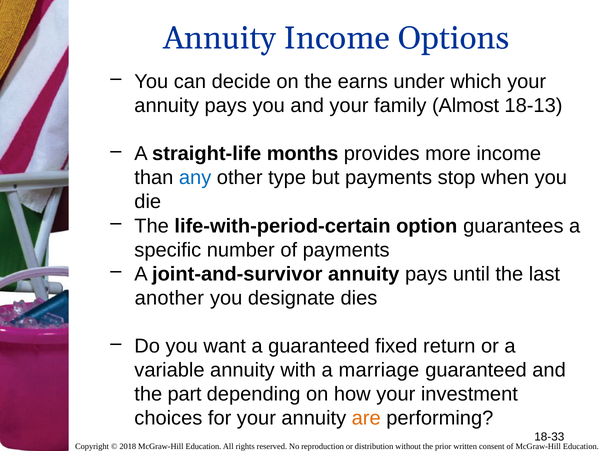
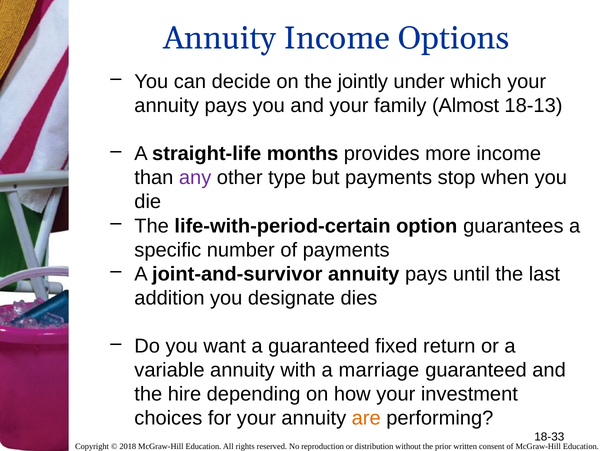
earns: earns -> jointly (363, 82)
any colour: blue -> purple (195, 178)
another: another -> addition (169, 298)
part: part -> hire (184, 395)
